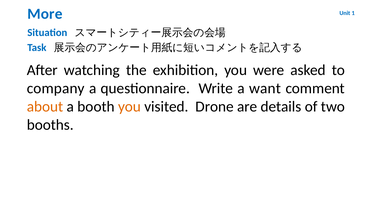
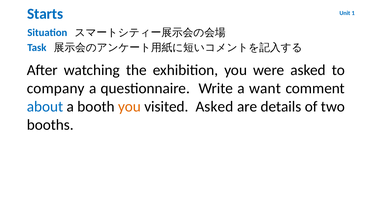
More: More -> Starts (45, 14)
about colour: orange -> blue (45, 107)
visited Drone: Drone -> Asked (214, 107)
